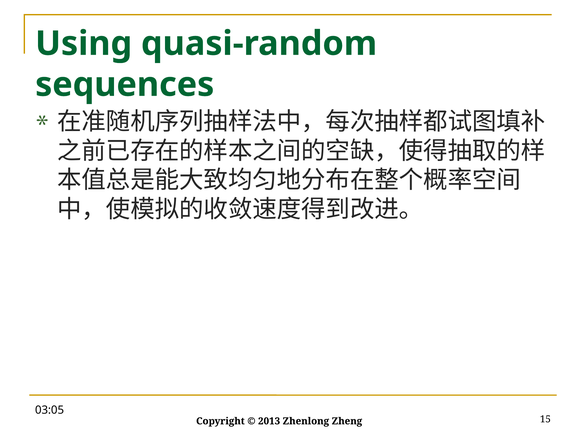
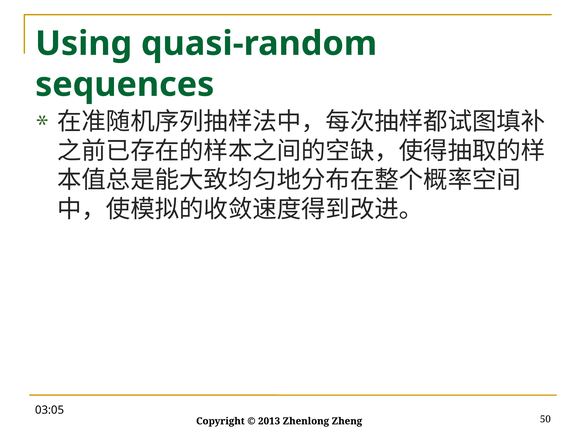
15: 15 -> 50 (545, 420)
